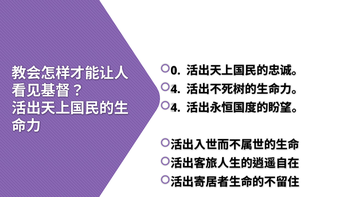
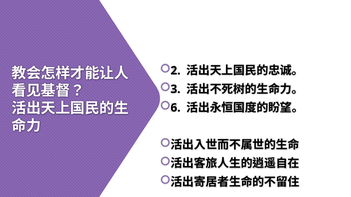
0: 0 -> 2 (176, 71)
4: 4 -> 3 (176, 89)
4: 4 -> 6 (176, 108)
